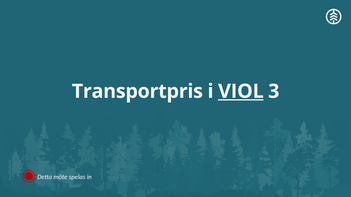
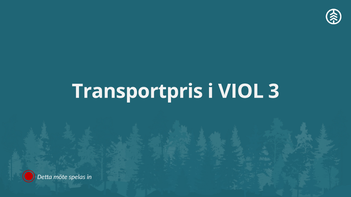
VIOL underline: present -> none (241, 92)
